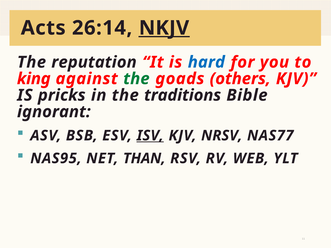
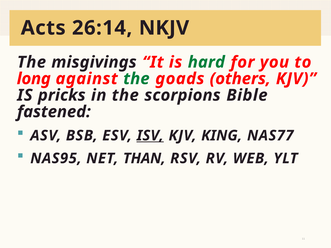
NKJV underline: present -> none (164, 28)
reputation: reputation -> misgivings (94, 62)
hard colour: blue -> green (206, 62)
king: king -> long (34, 79)
traditions: traditions -> scorpions (182, 95)
ignorant: ignorant -> fastened (54, 112)
NRSV: NRSV -> KING (222, 136)
